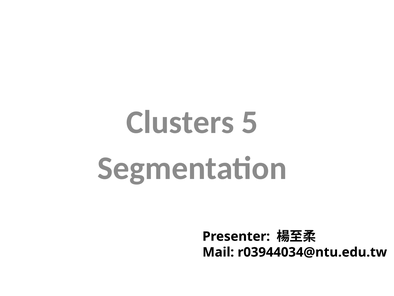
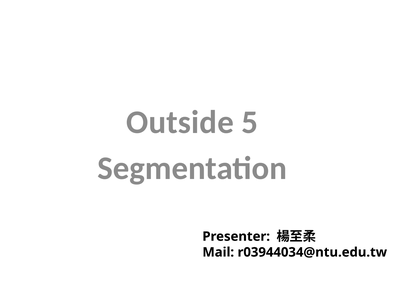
Clusters: Clusters -> Outside (180, 122)
